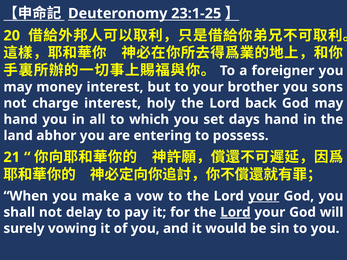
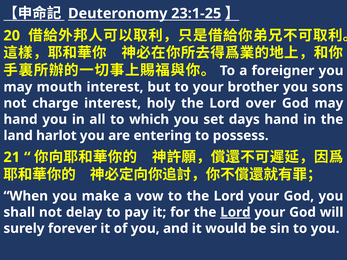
money: money -> mouth (59, 87)
back: back -> over (261, 103)
abhor: abhor -> harlot (56, 136)
your underline: present -> none (264, 196)
vowing: vowing -> forever (72, 229)
